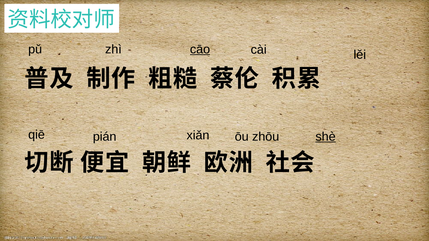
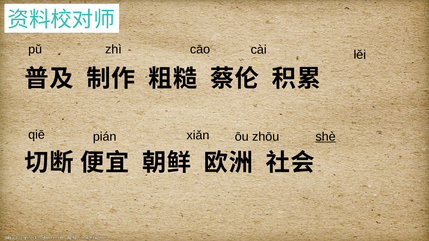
cāo underline: present -> none (200, 49)
